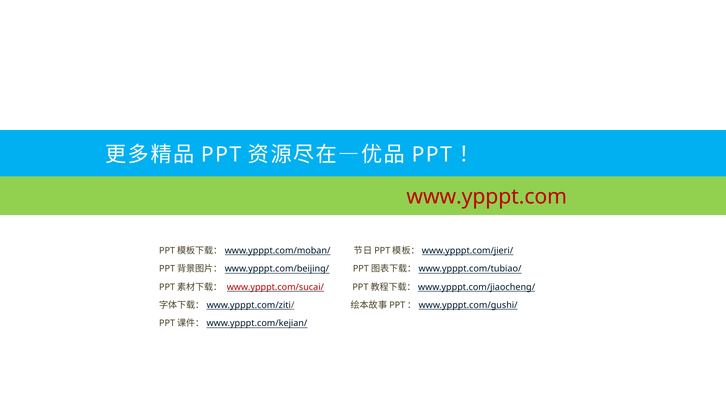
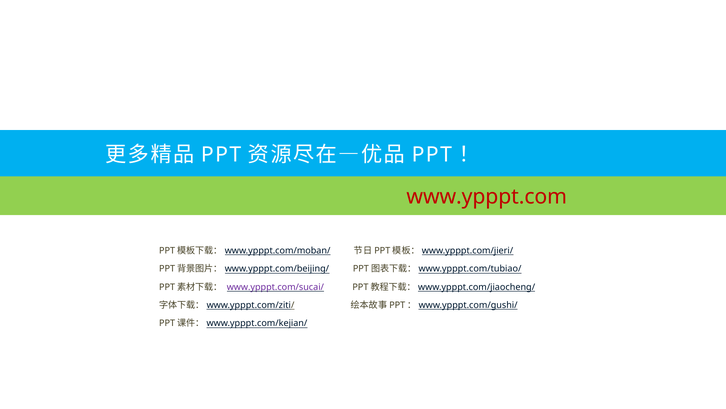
www.ypppt.com/sucai/ colour: red -> purple (275, 287)
